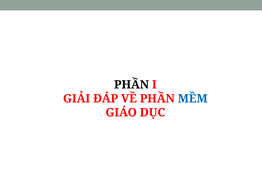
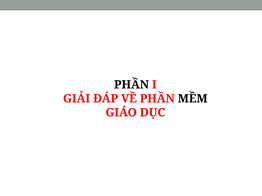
MỀM colour: blue -> black (193, 99)
